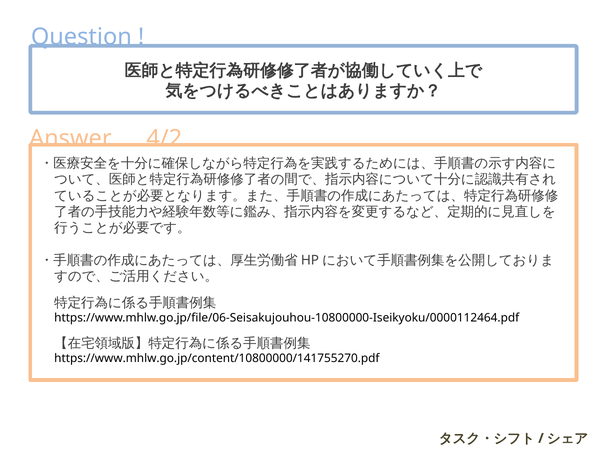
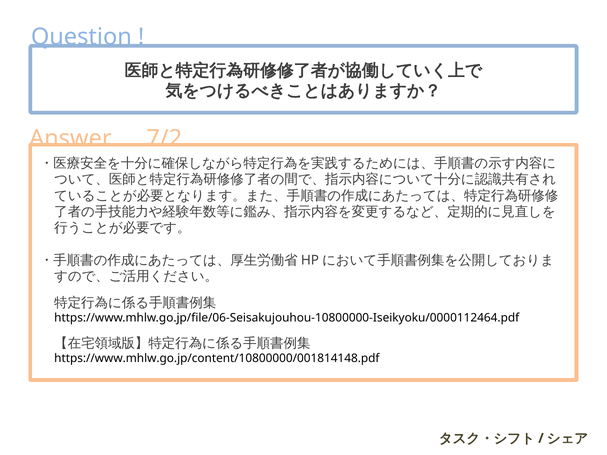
4/2: 4/2 -> 7/2 (164, 138)
https://www.mhlw.go.jp/content/10800000/141755270.pdf: https://www.mhlw.go.jp/content/10800000/141755270.pdf -> https://www.mhlw.go.jp/content/10800000/001814148.pdf (217, 358)
